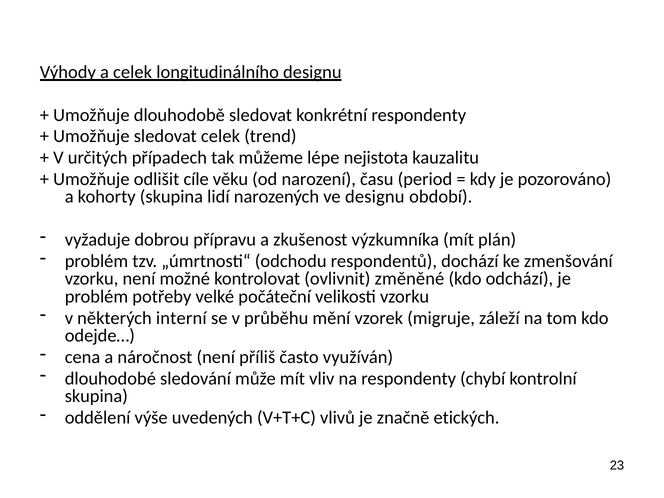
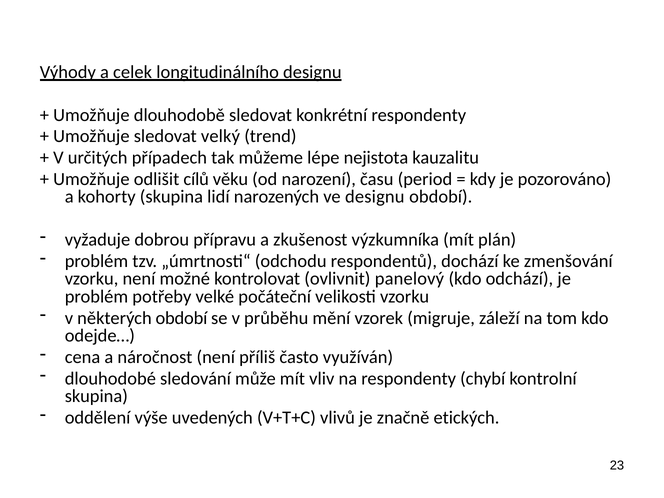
sledovat celek: celek -> velký (220, 136)
cíle: cíle -> cílů (196, 179)
změněné: změněné -> panelový (409, 279)
některých interní: interní -> období (181, 318)
